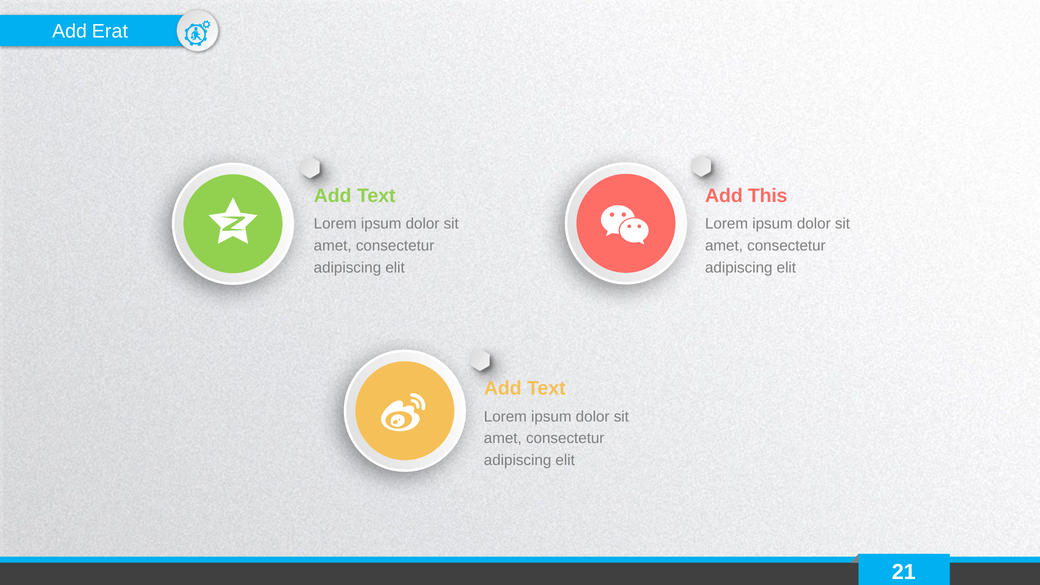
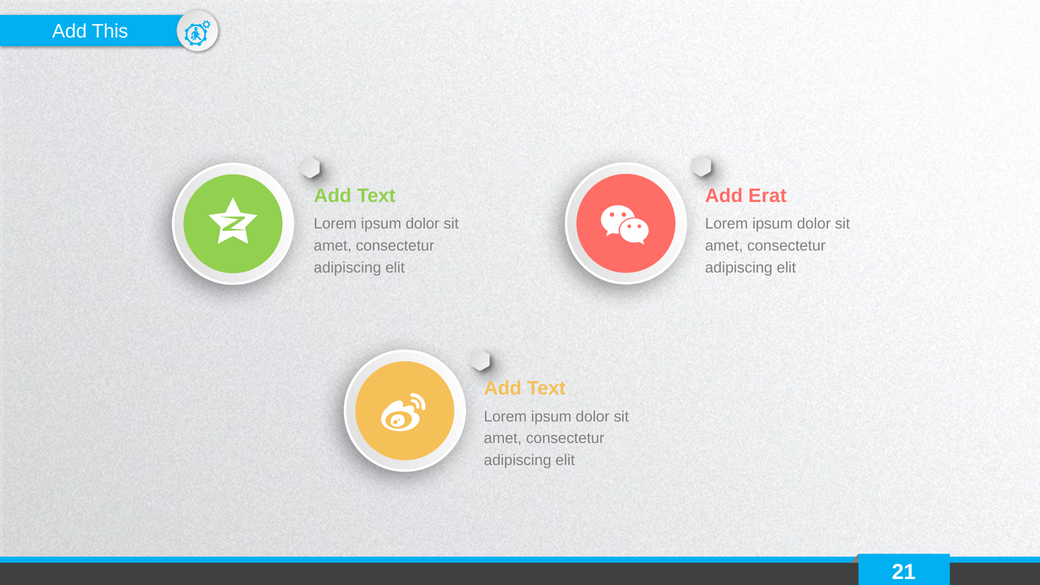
Erat: Erat -> This (110, 31)
This: This -> Erat (768, 196)
